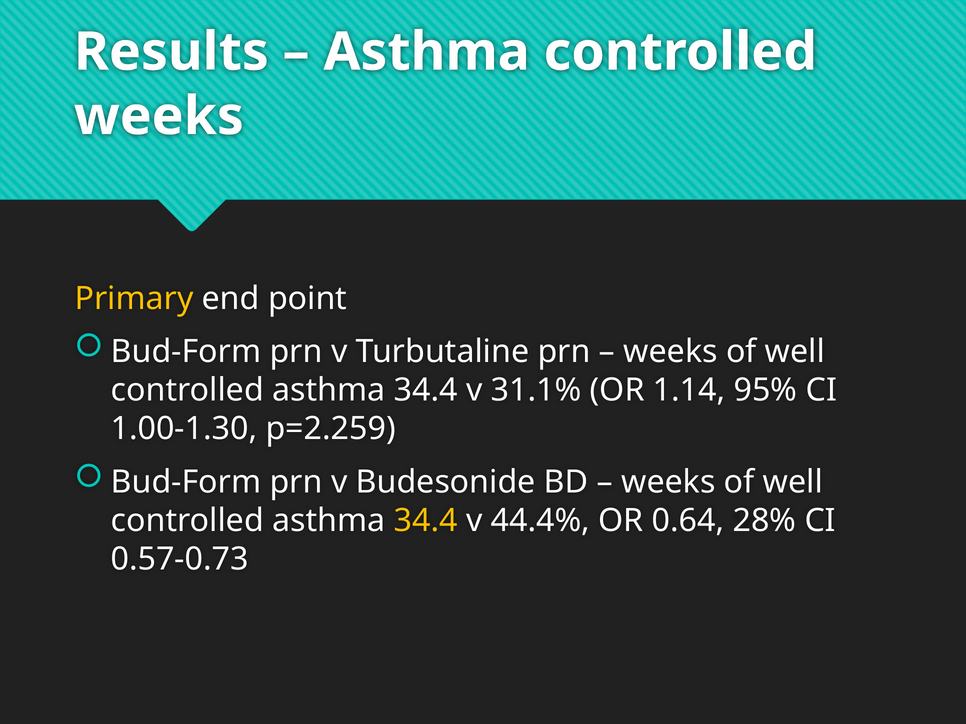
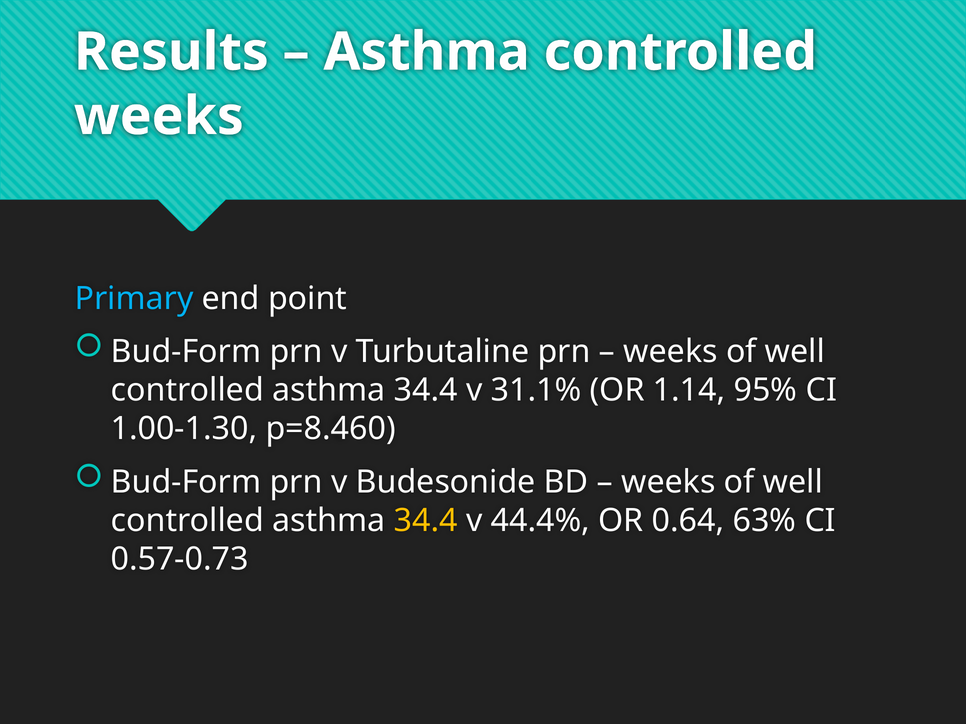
Primary colour: yellow -> light blue (134, 299)
p=2.259: p=2.259 -> p=8.460 (331, 429)
28%: 28% -> 63% (764, 521)
